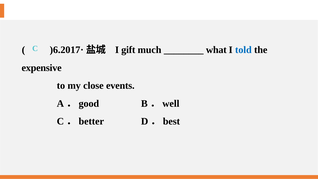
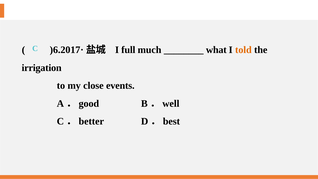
gift: gift -> full (128, 50)
told colour: blue -> orange (243, 50)
expensive: expensive -> irrigation (42, 68)
